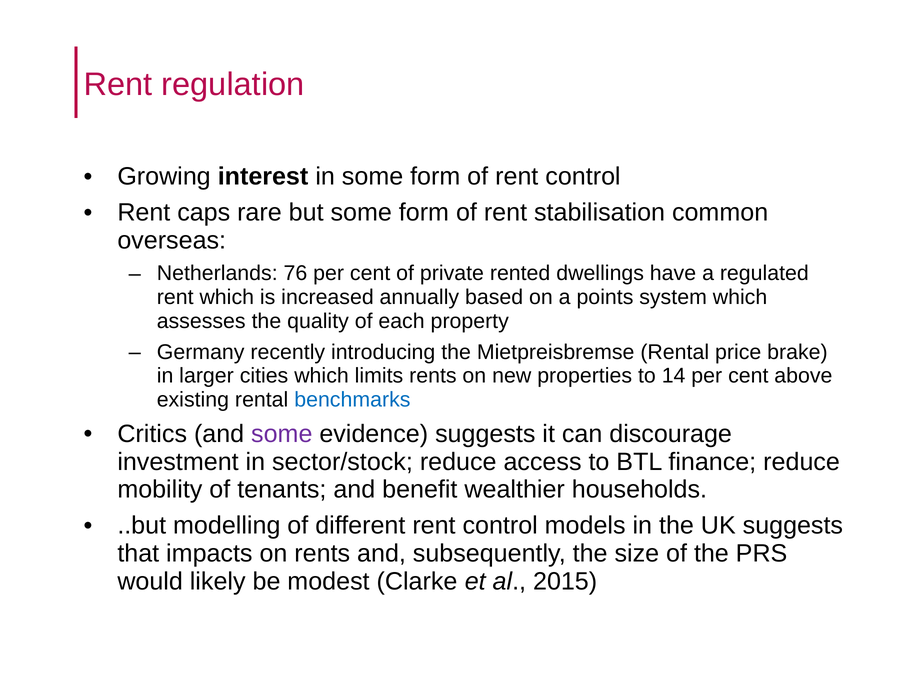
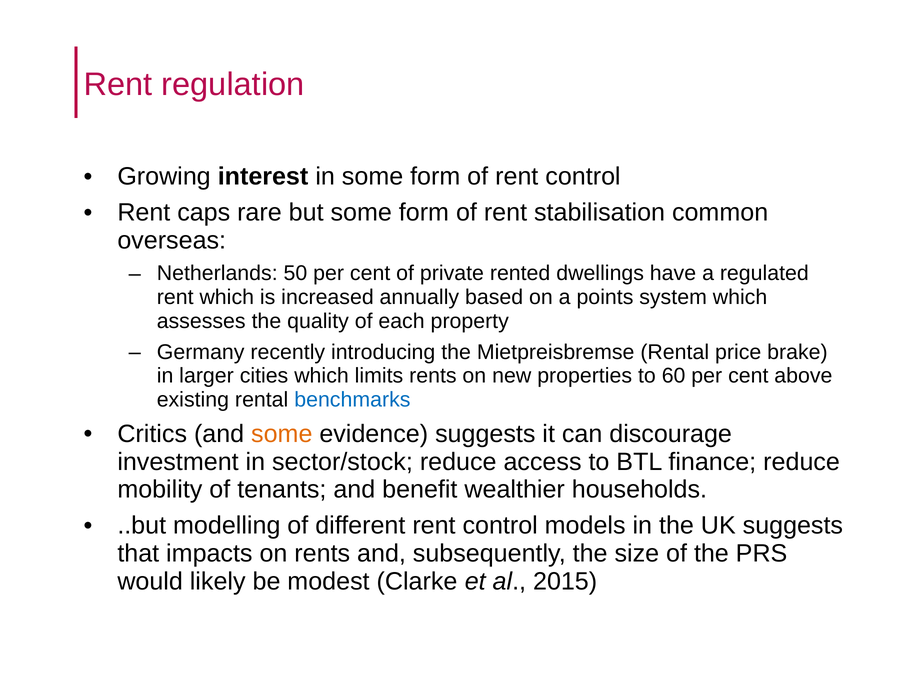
76: 76 -> 50 (295, 274)
14: 14 -> 60 (674, 376)
some colour: purple -> orange (282, 434)
